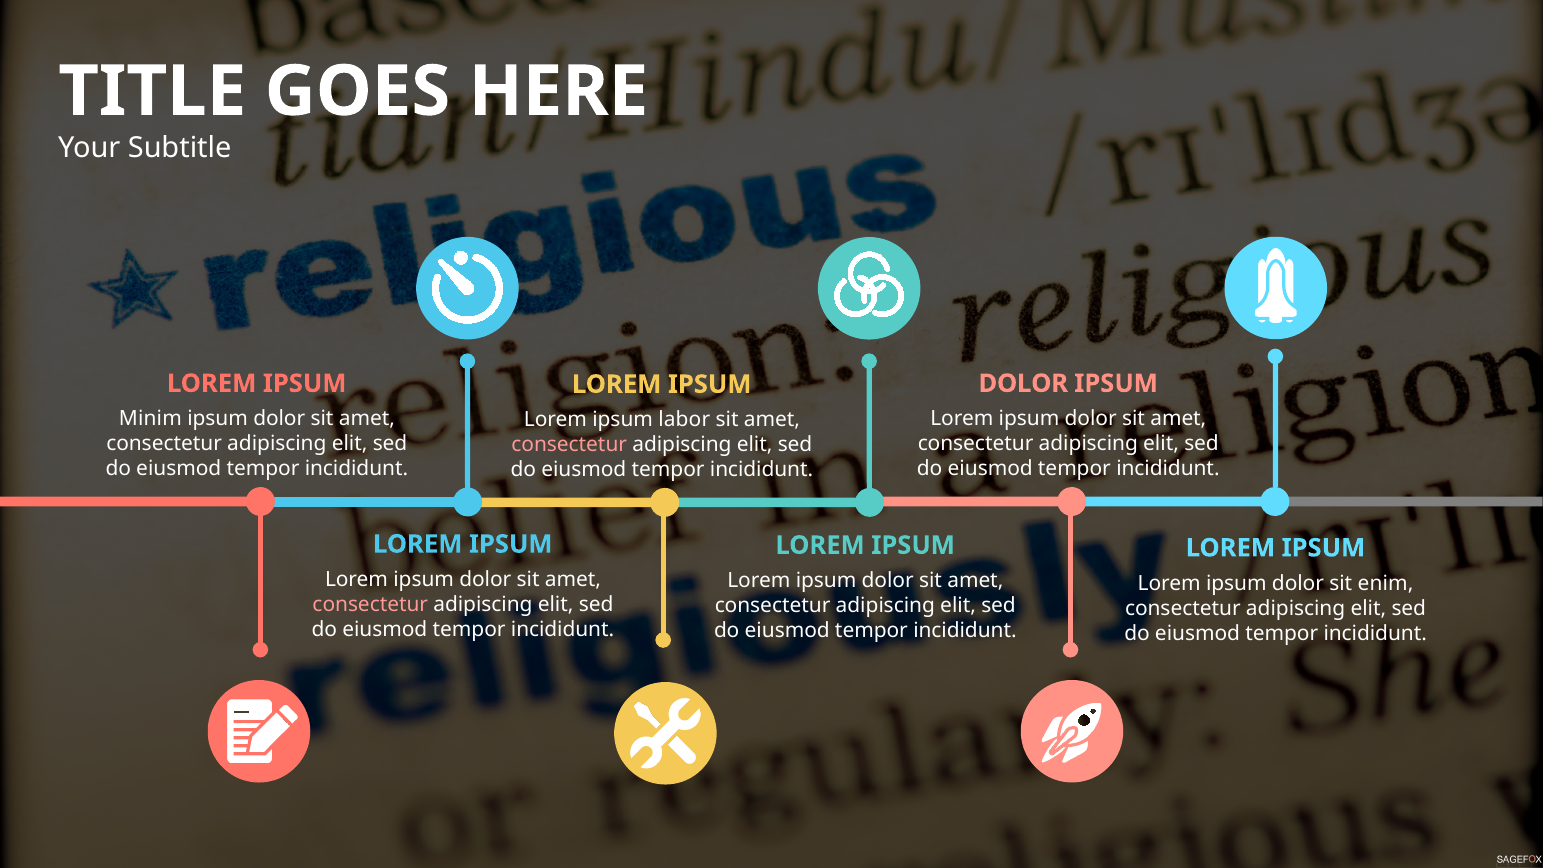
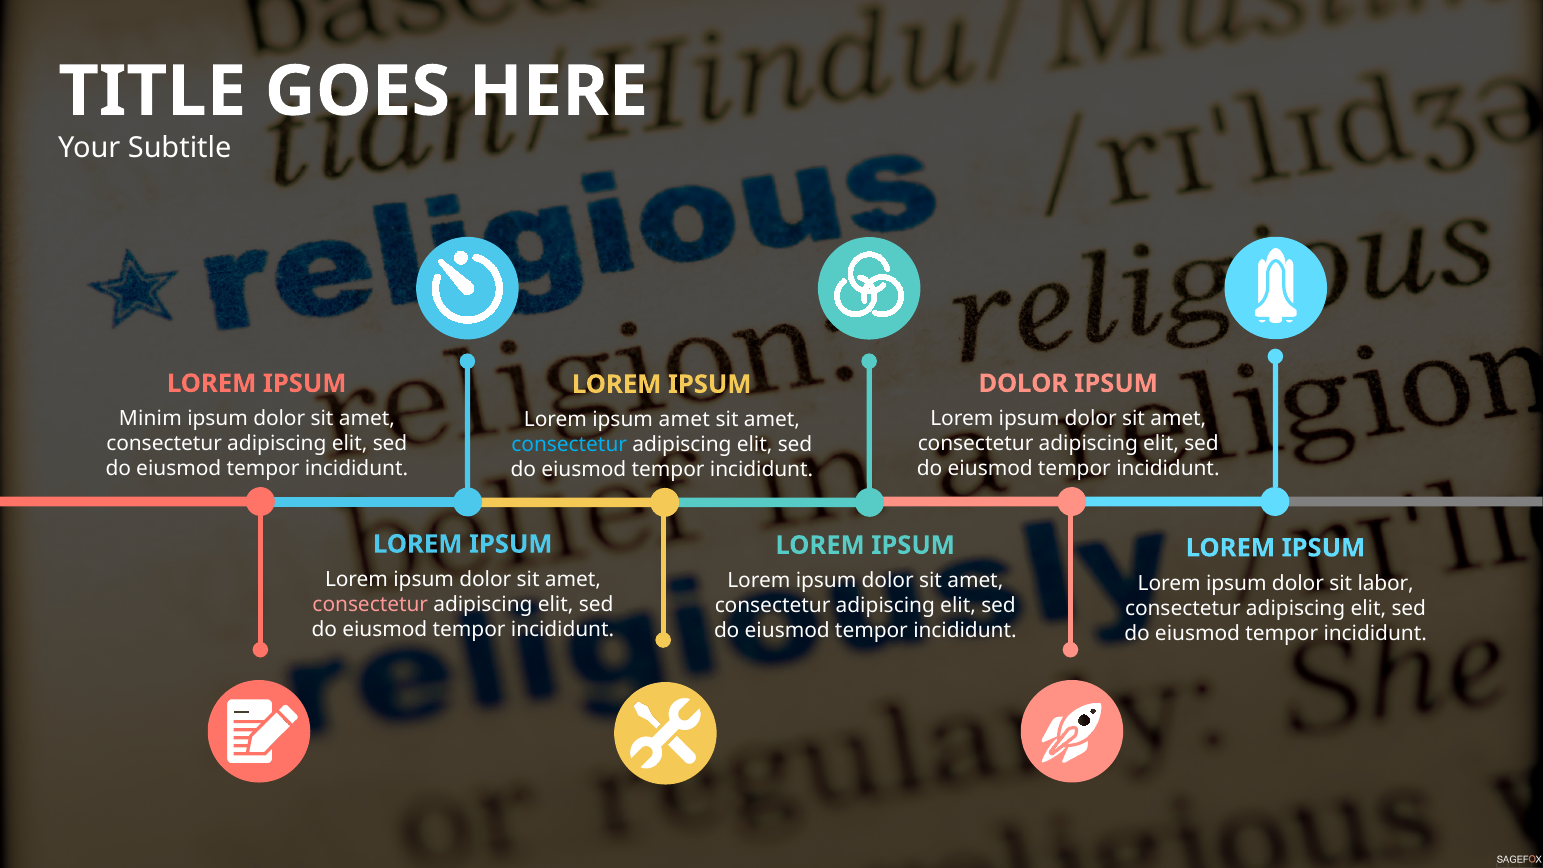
ipsum labor: labor -> amet (684, 420)
consectetur colour: pink -> light blue (569, 445)
enim: enim -> labor (1386, 583)
